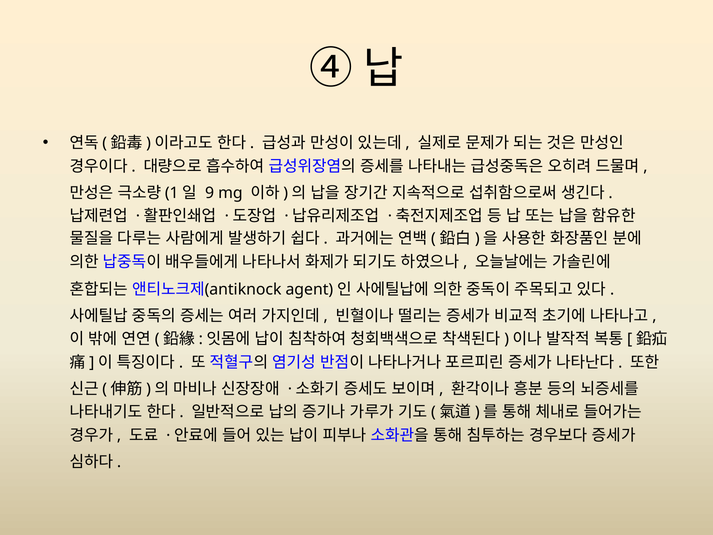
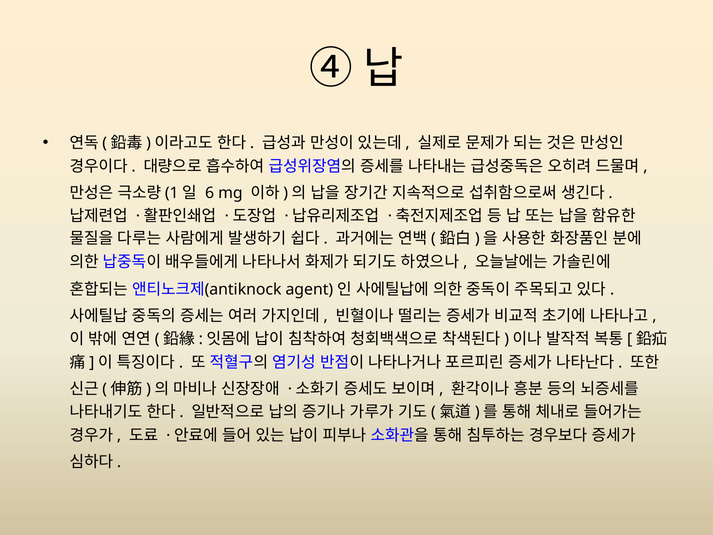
9: 9 -> 6 (210, 193)
